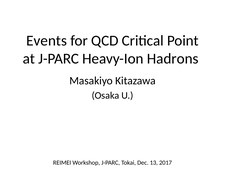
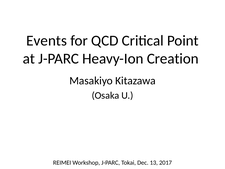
Hadrons: Hadrons -> Creation (173, 59)
